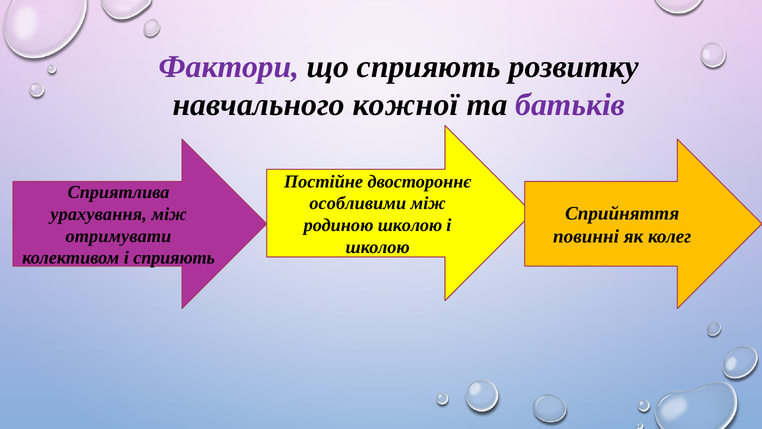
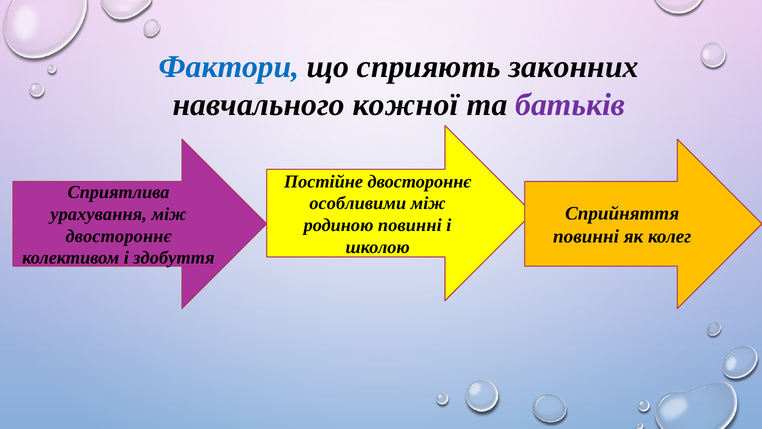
Фактори colour: purple -> blue (229, 67)
розвитку: розвитку -> законних (574, 67)
родиною школою: школою -> повинні (410, 225)
отримувати: отримувати -> двостороннє (118, 236)
і сприяють: сприяють -> здобуття (174, 258)
